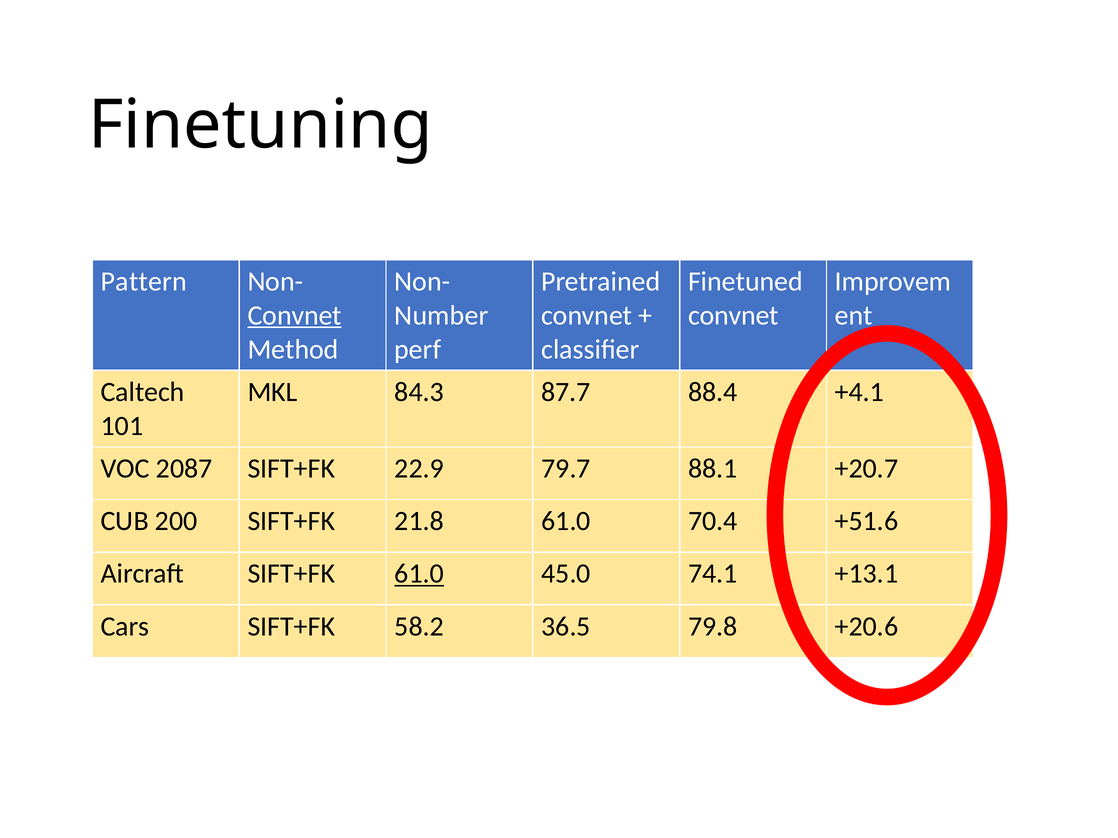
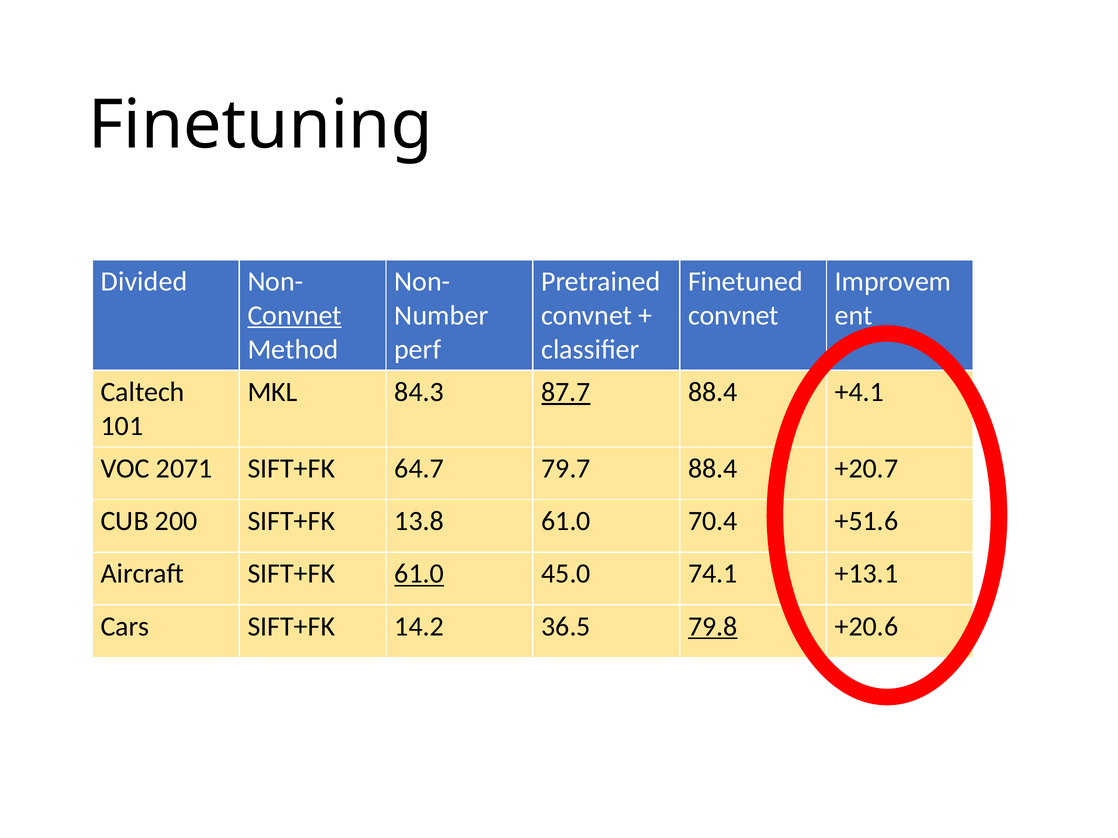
Pattern: Pattern -> Divided (144, 281)
87.7 underline: none -> present (566, 392)
2087: 2087 -> 2071 (184, 469)
22.9: 22.9 -> 64.7 (419, 469)
79.7 88.1: 88.1 -> 88.4 (713, 469)
21.8: 21.8 -> 13.8 (419, 521)
58.2: 58.2 -> 14.2 (419, 627)
79.8 underline: none -> present (713, 627)
